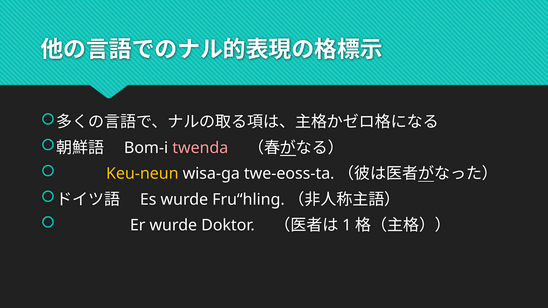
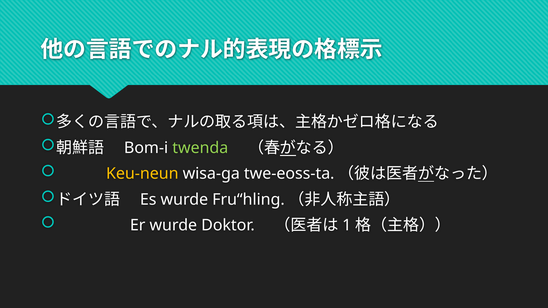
twenda colour: pink -> light green (200, 148)
